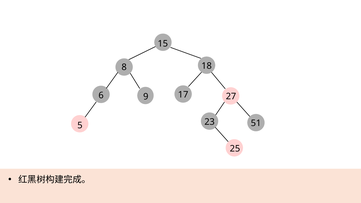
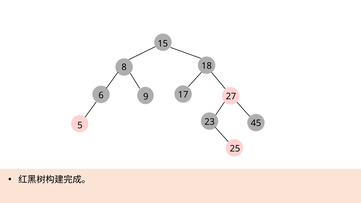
51: 51 -> 45 (256, 123)
